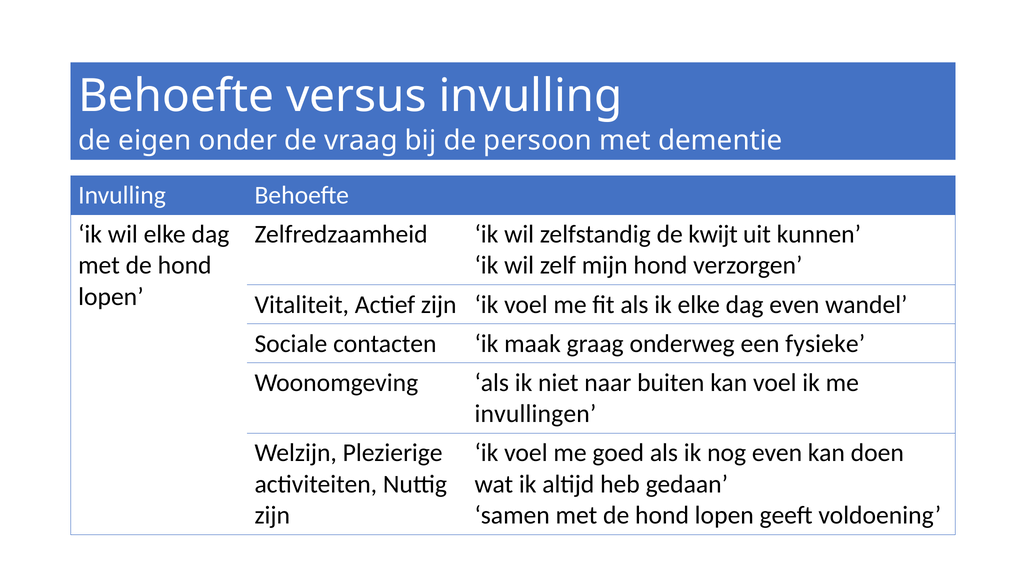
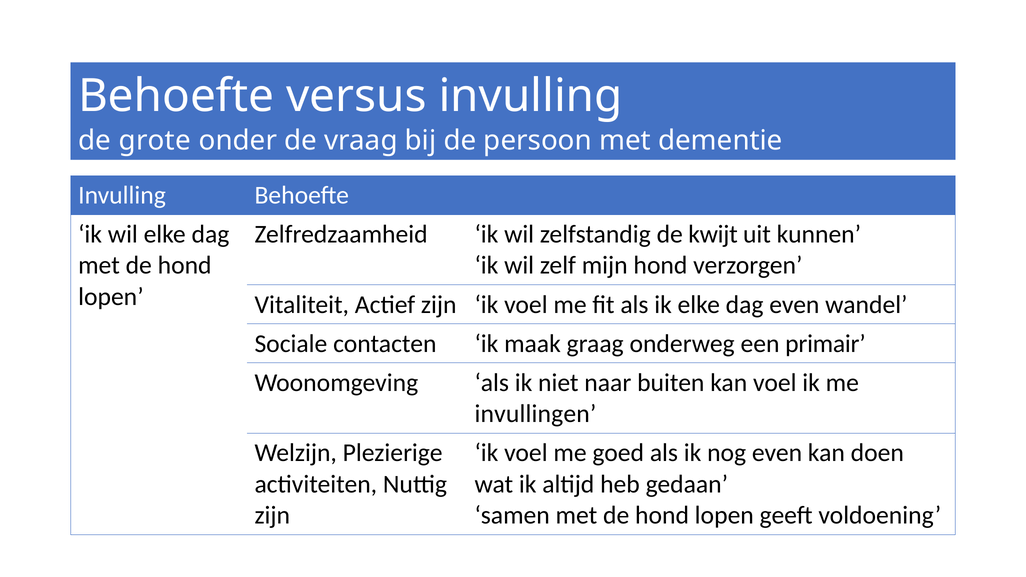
eigen: eigen -> grote (155, 141)
fysieke: fysieke -> primair (825, 344)
